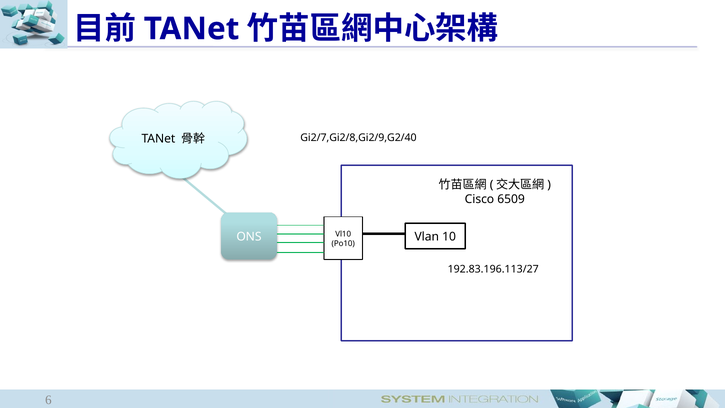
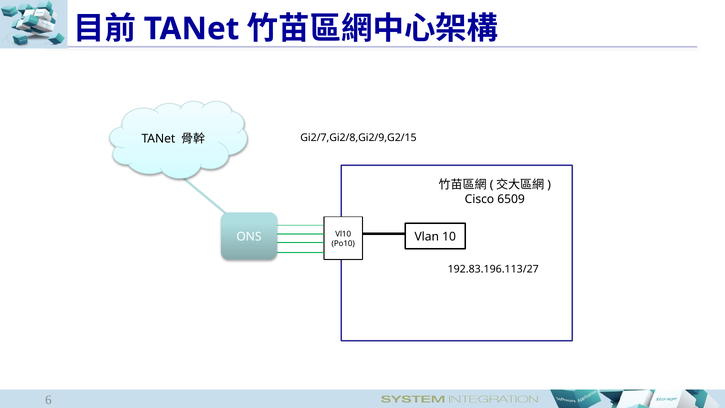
Gi2/7,Gi2/8,Gi2/9,G2/40: Gi2/7,Gi2/8,Gi2/9,G2/40 -> Gi2/7,Gi2/8,Gi2/9,G2/15 (359, 138)
